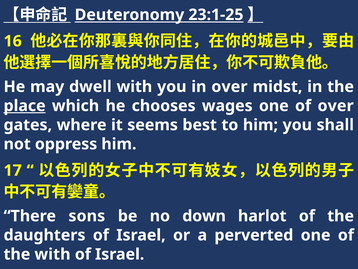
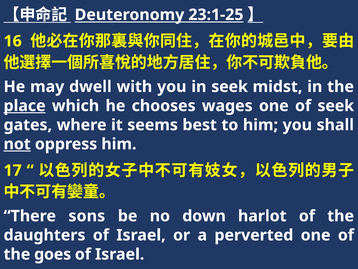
in over: over -> seek (230, 87)
of over: over -> seek (336, 106)
not underline: none -> present (17, 144)
the with: with -> goes (53, 254)
